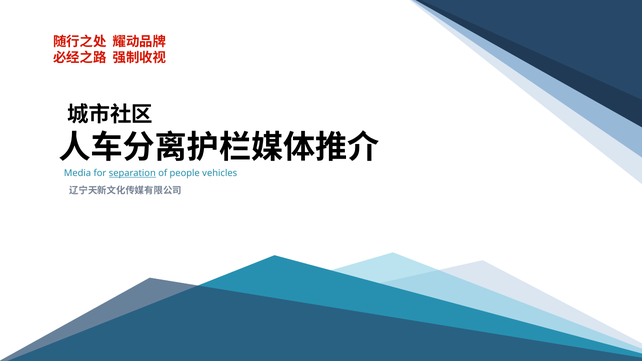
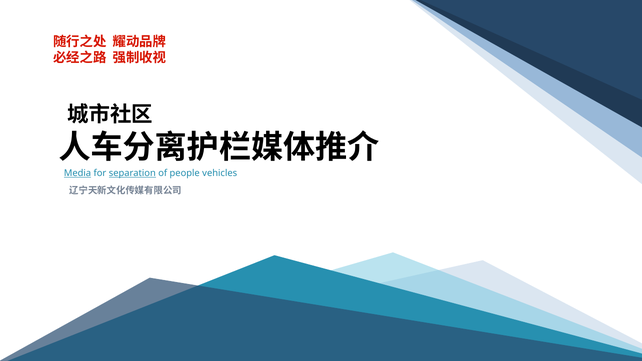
Media underline: none -> present (78, 173)
